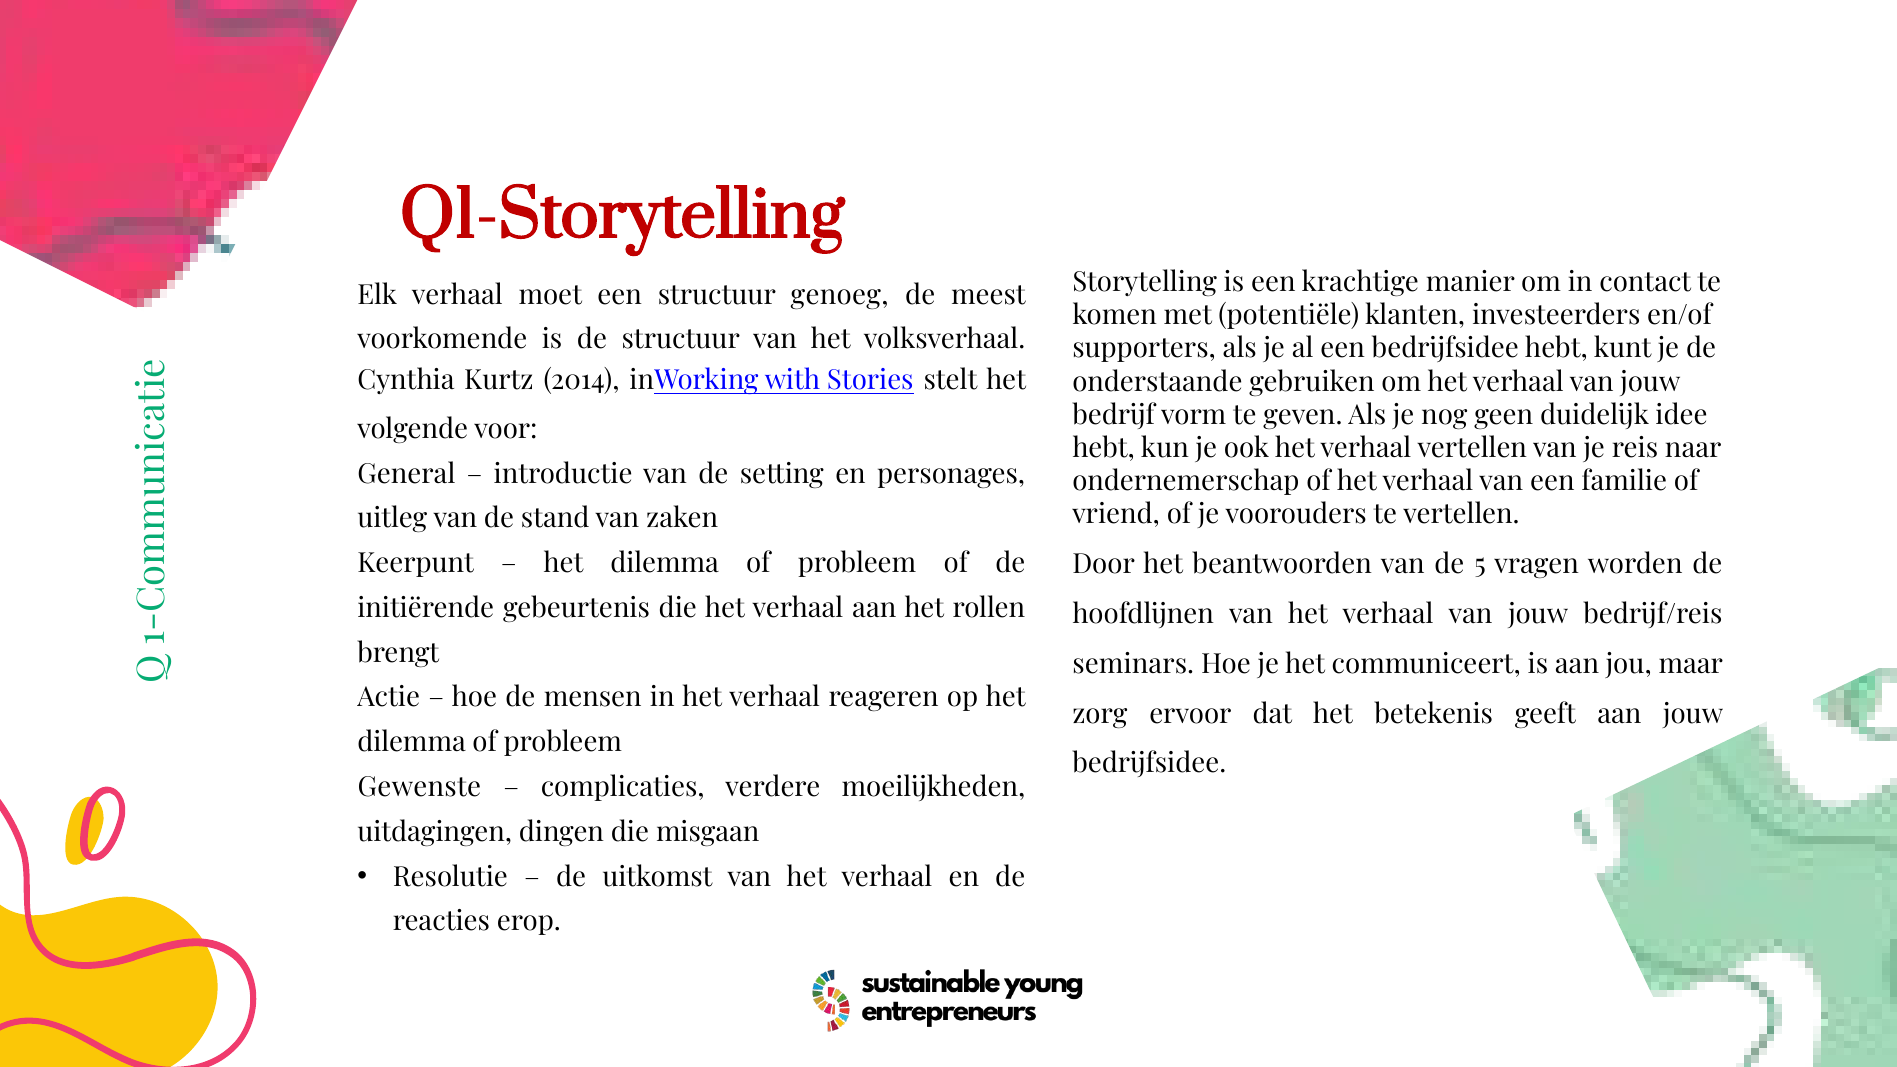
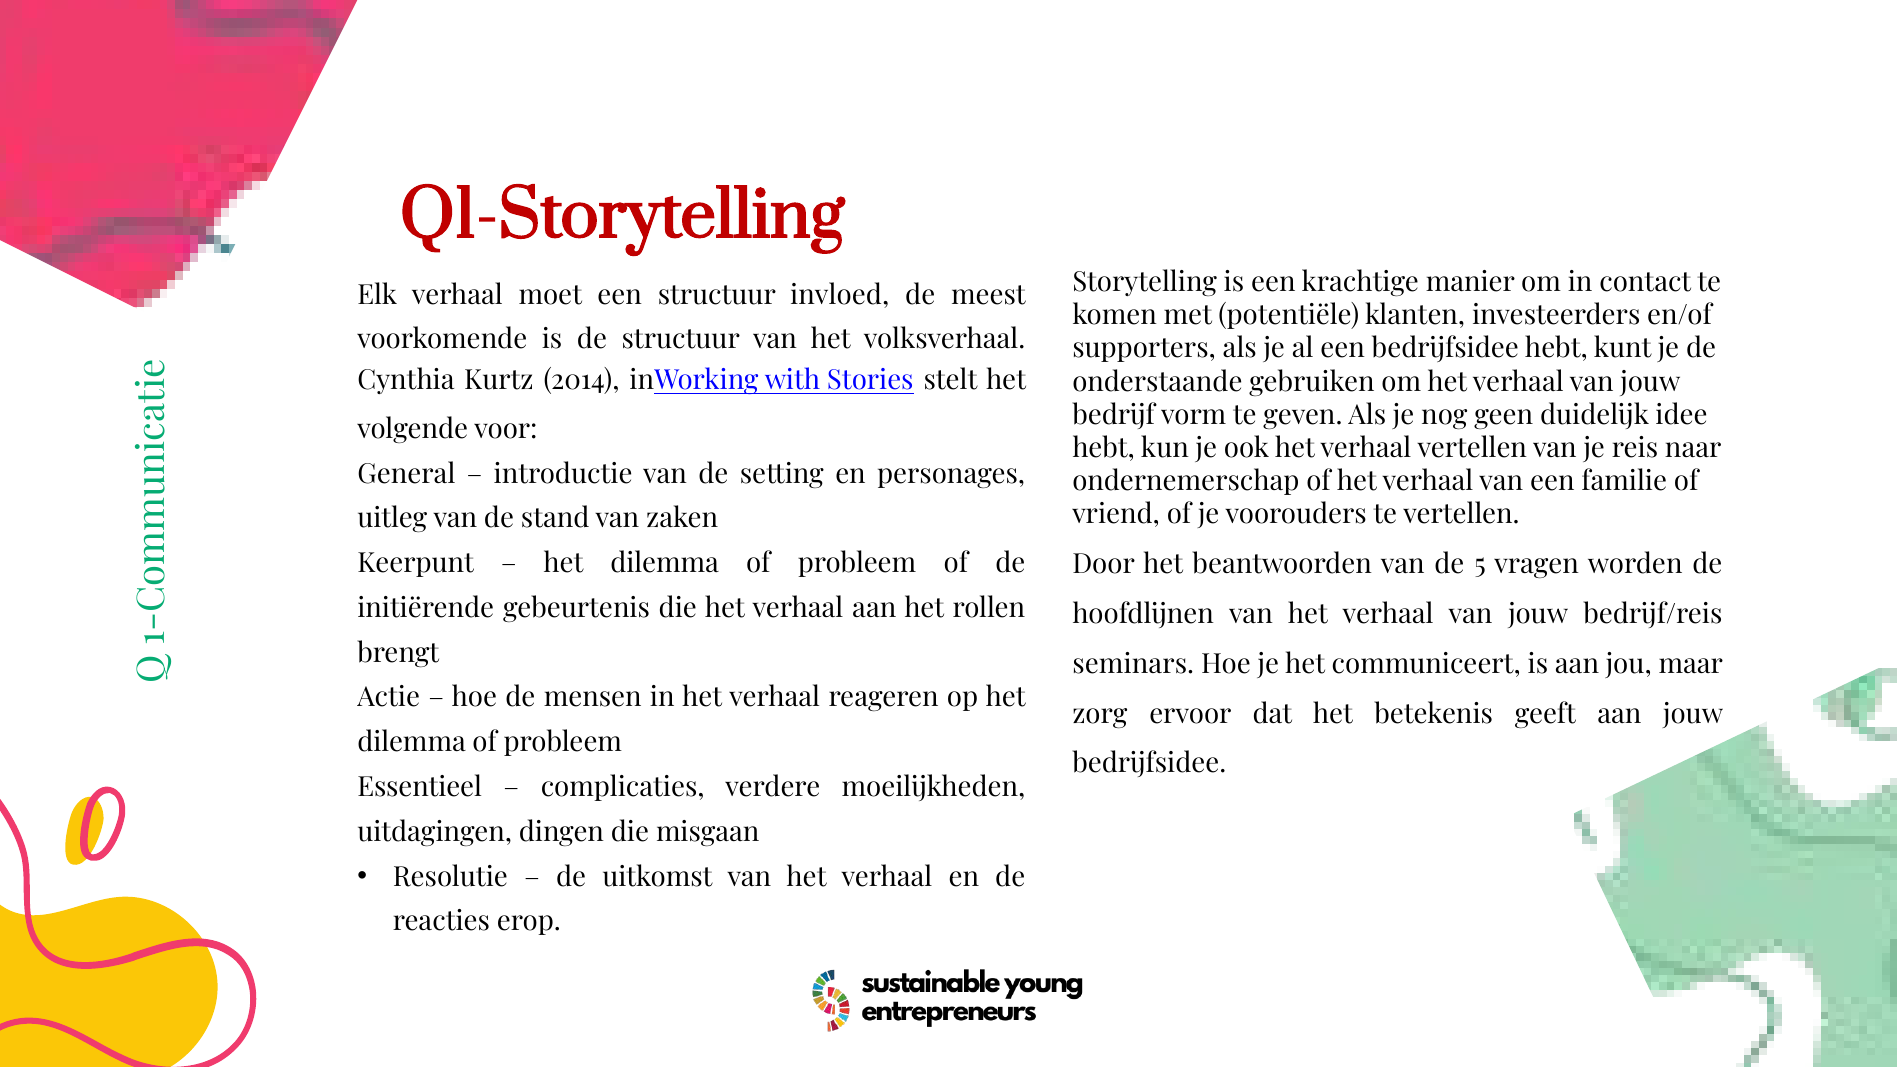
genoeg: genoeg -> invloed (840, 295)
Gewenste: Gewenste -> Essentieel (420, 787)
